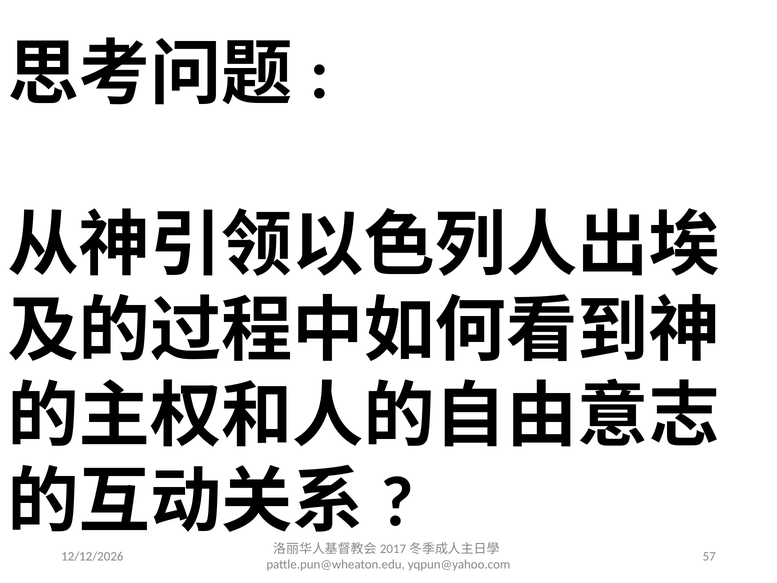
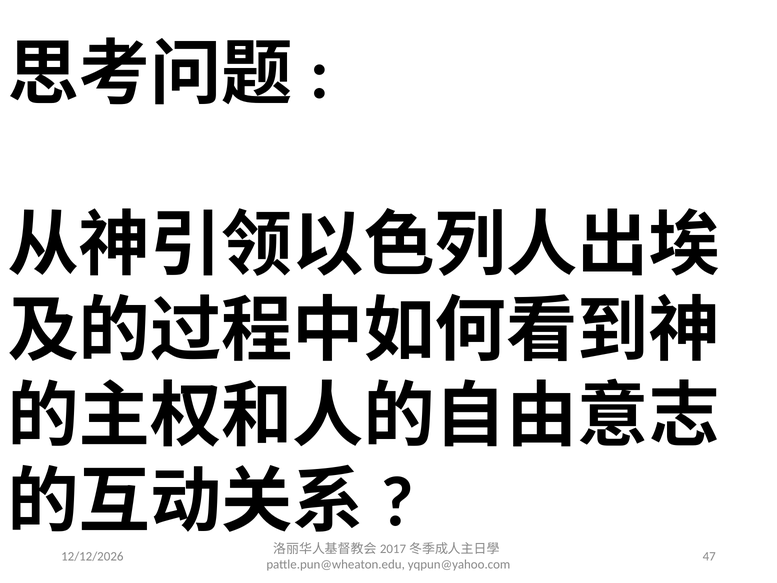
57: 57 -> 47 (709, 556)
